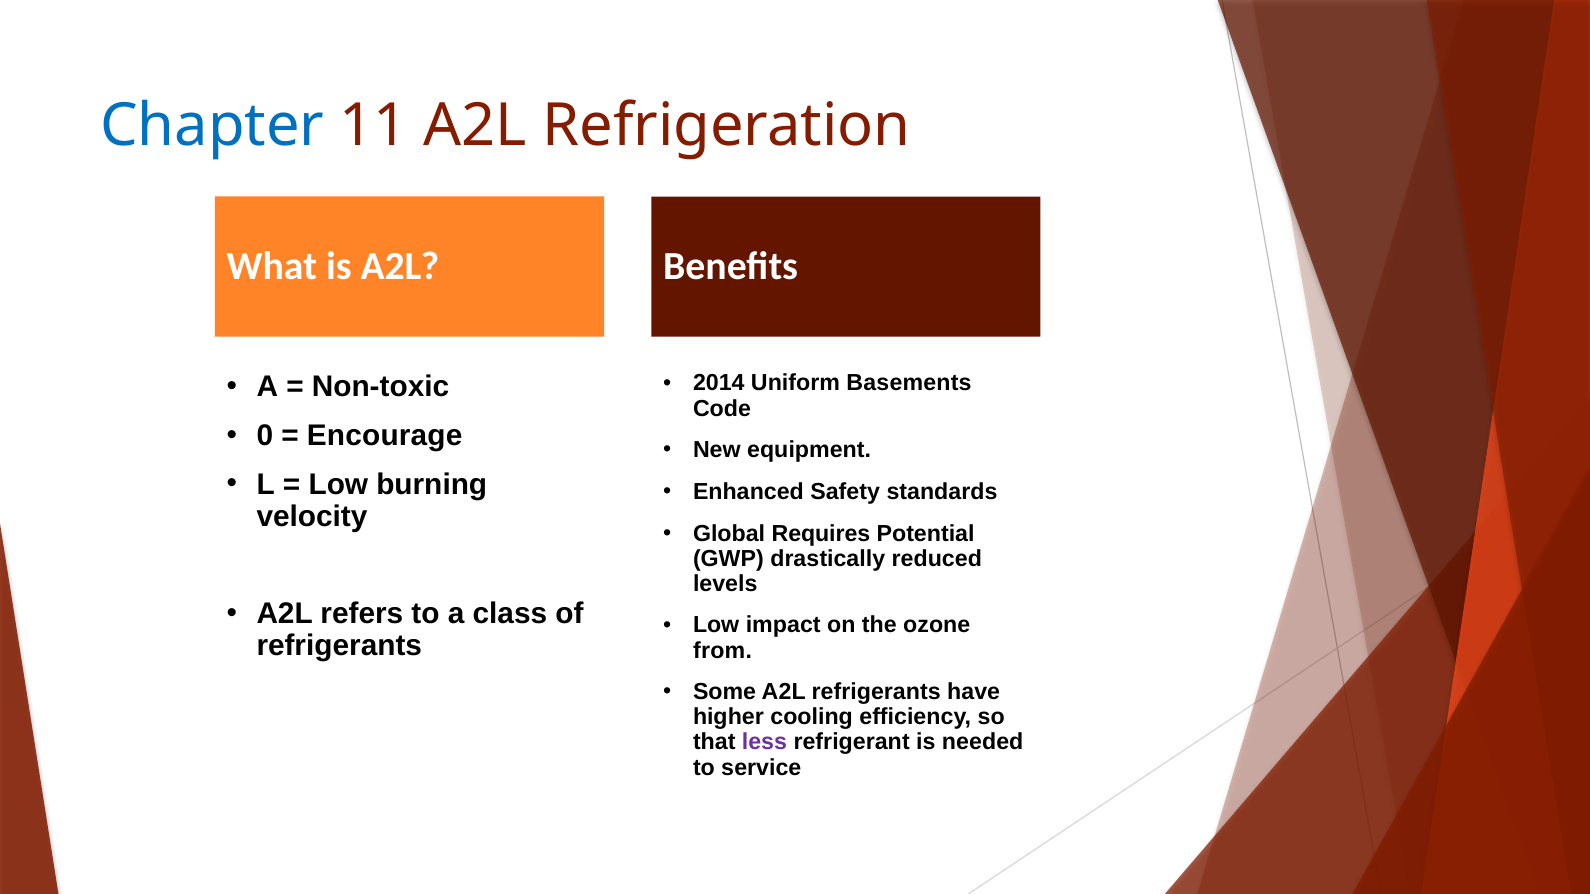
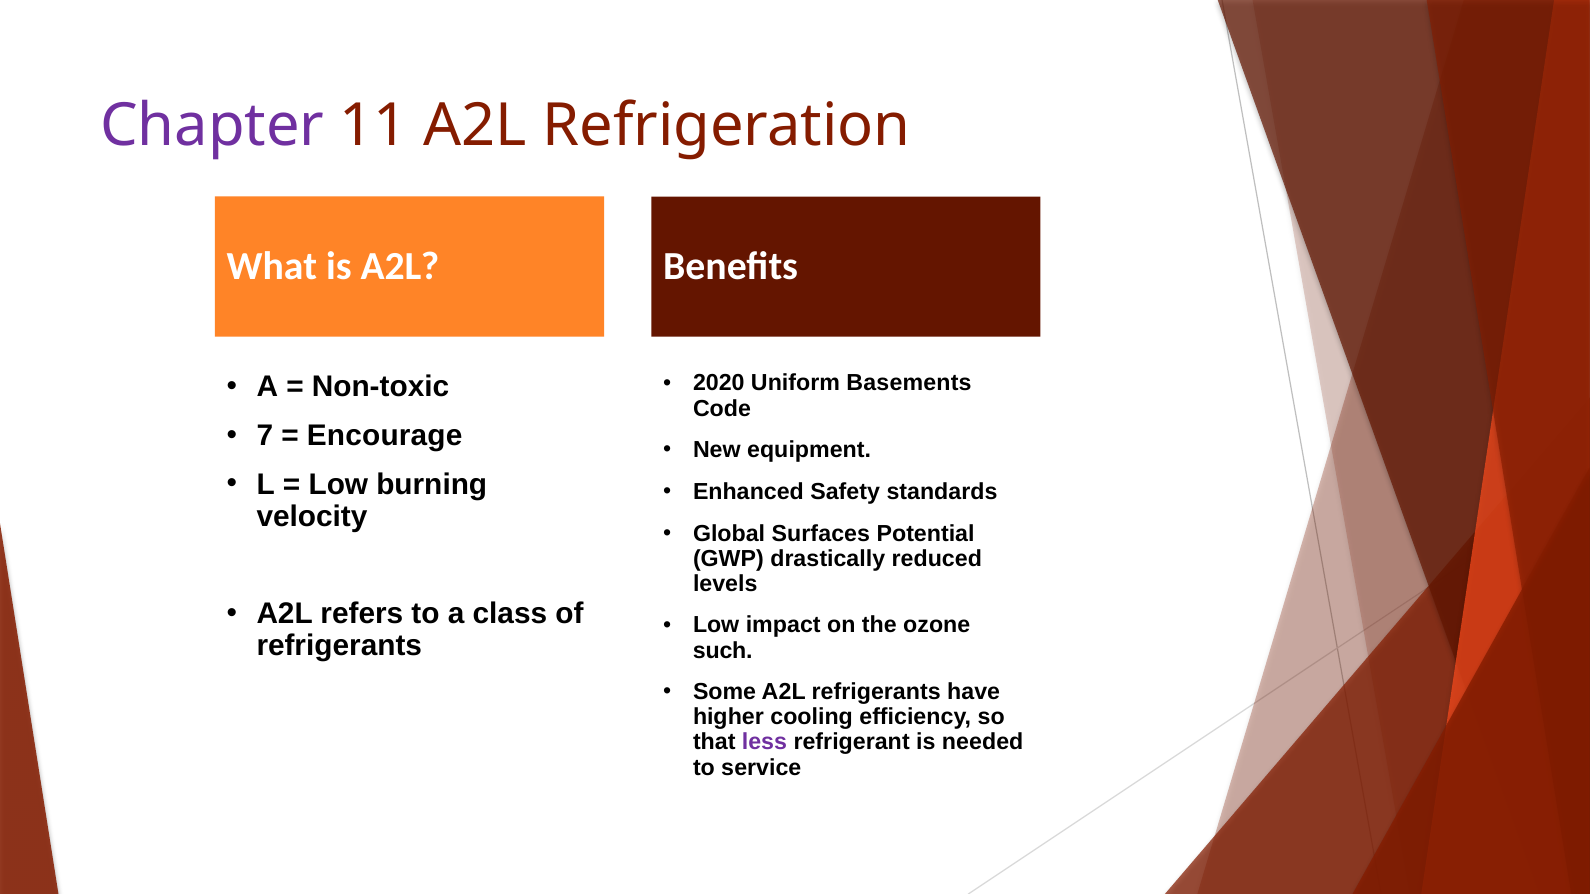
Chapter colour: blue -> purple (212, 125)
2014: 2014 -> 2020 (719, 383)
0: 0 -> 7 (265, 436)
Requires: Requires -> Surfaces (821, 534)
from: from -> such (723, 651)
